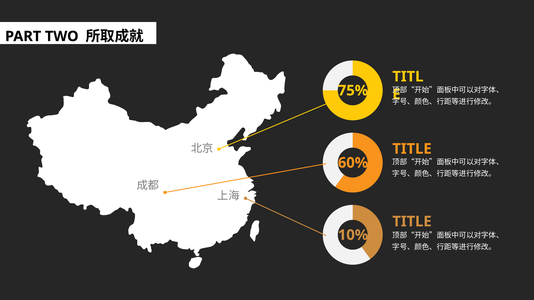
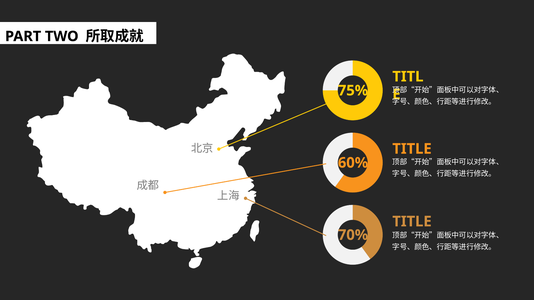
10%: 10% -> 70% (353, 235)
